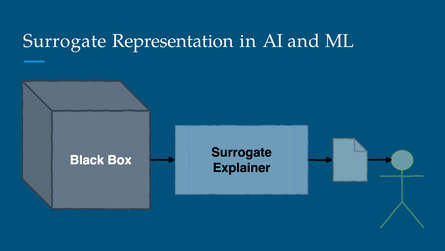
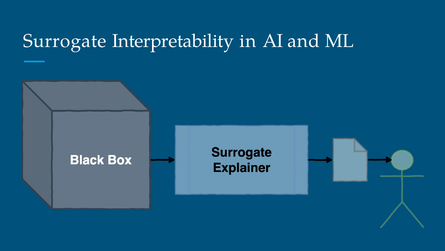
Representation: Representation -> Interpretability (173, 41)
